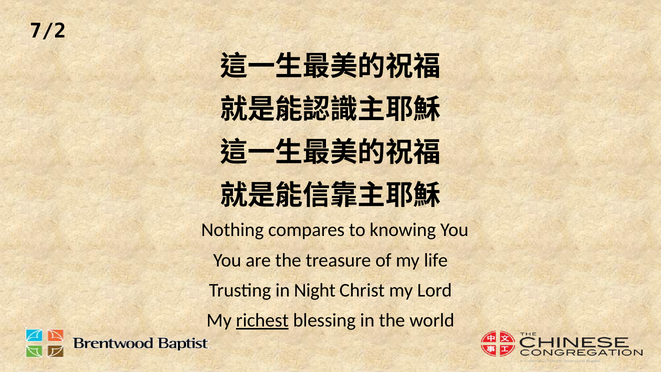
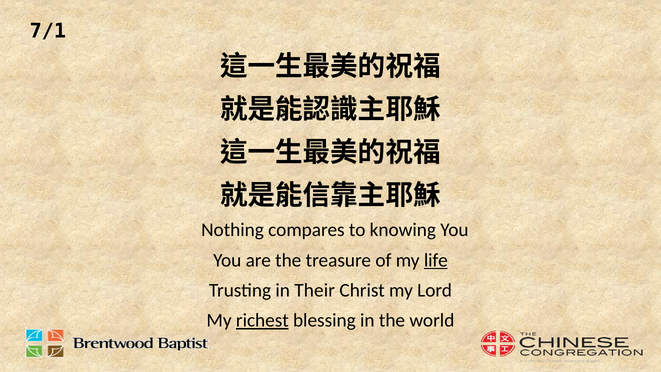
7/2: 7/2 -> 7/1 (48, 31)
life underline: none -> present (436, 260)
Night: Night -> Their (315, 290)
